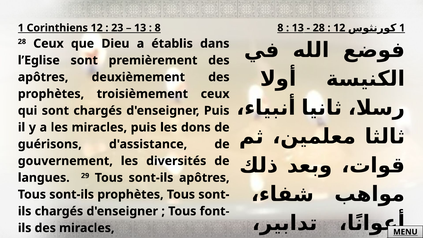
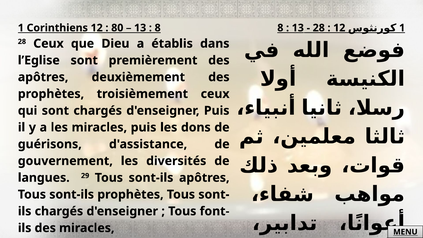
23: 23 -> 80 (117, 28)
